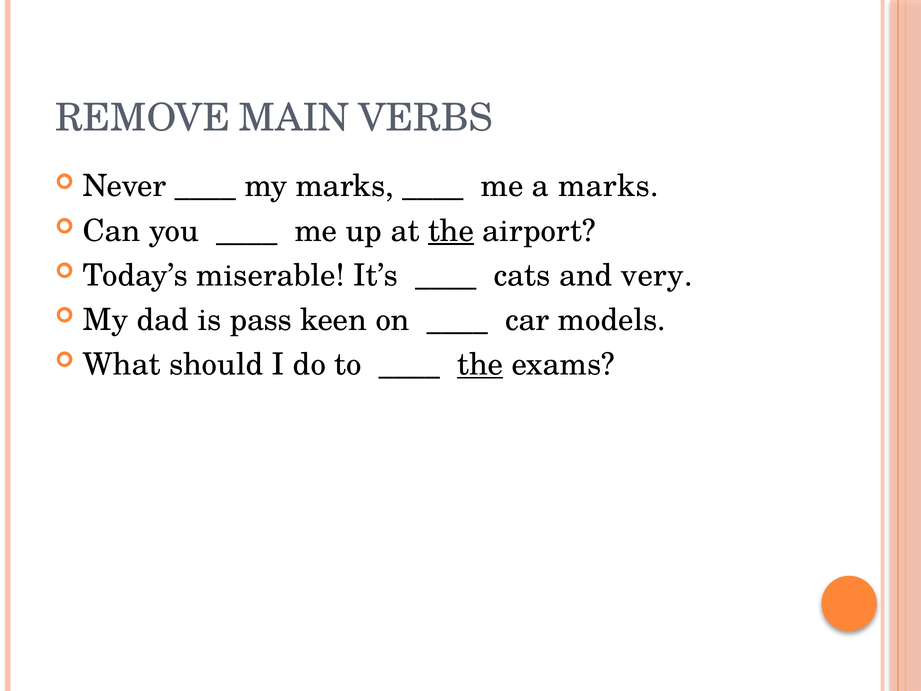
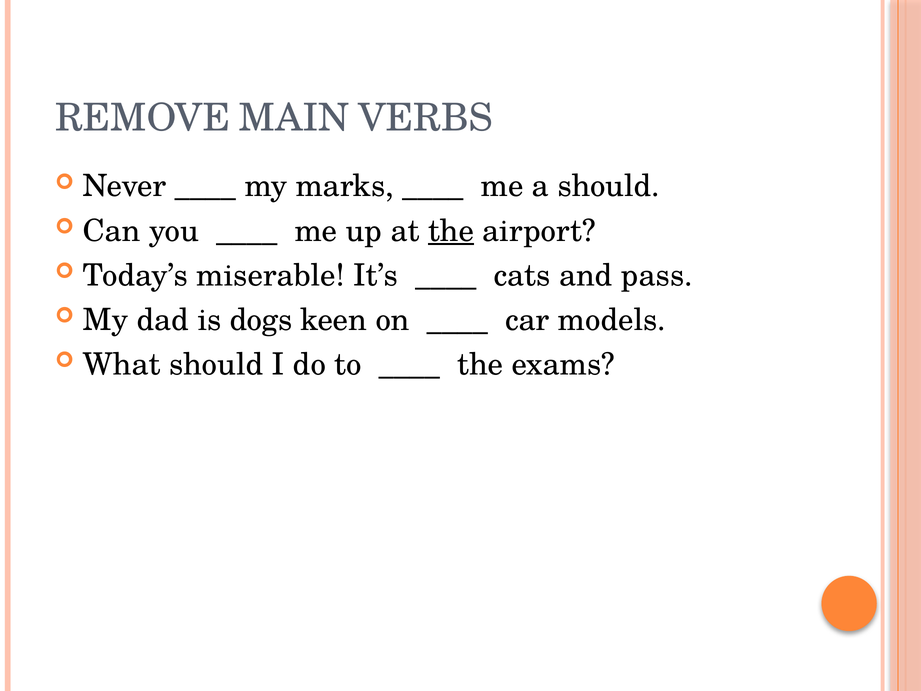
a marks: marks -> should (609, 186)
very: very -> pass (657, 275)
pass: pass -> dogs (261, 320)
the underline: present -> none (480, 364)
